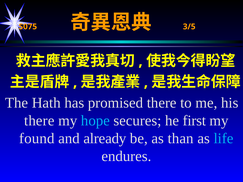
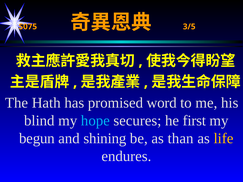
promised there: there -> word (162, 103)
there: there -> blind (39, 121)
found: found -> begun (37, 139)
already: already -> shining (105, 139)
life colour: light blue -> yellow (224, 139)
